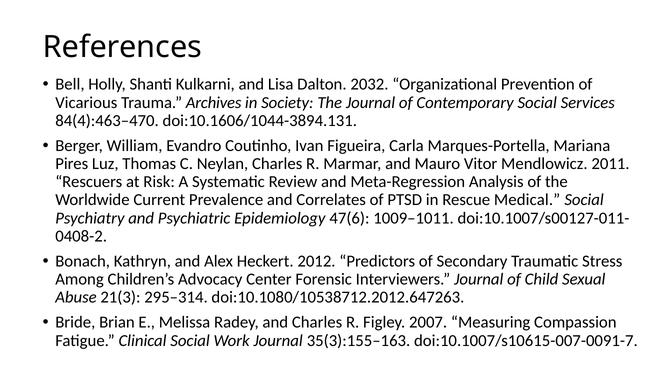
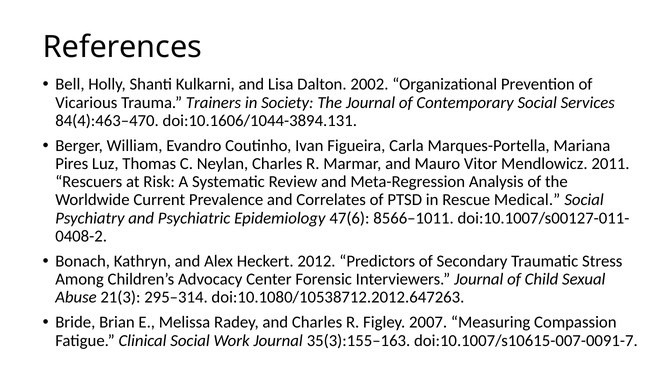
2032: 2032 -> 2002 (369, 84)
Archives: Archives -> Trainers (213, 103)
1009–1011: 1009–1011 -> 8566–1011 (414, 218)
